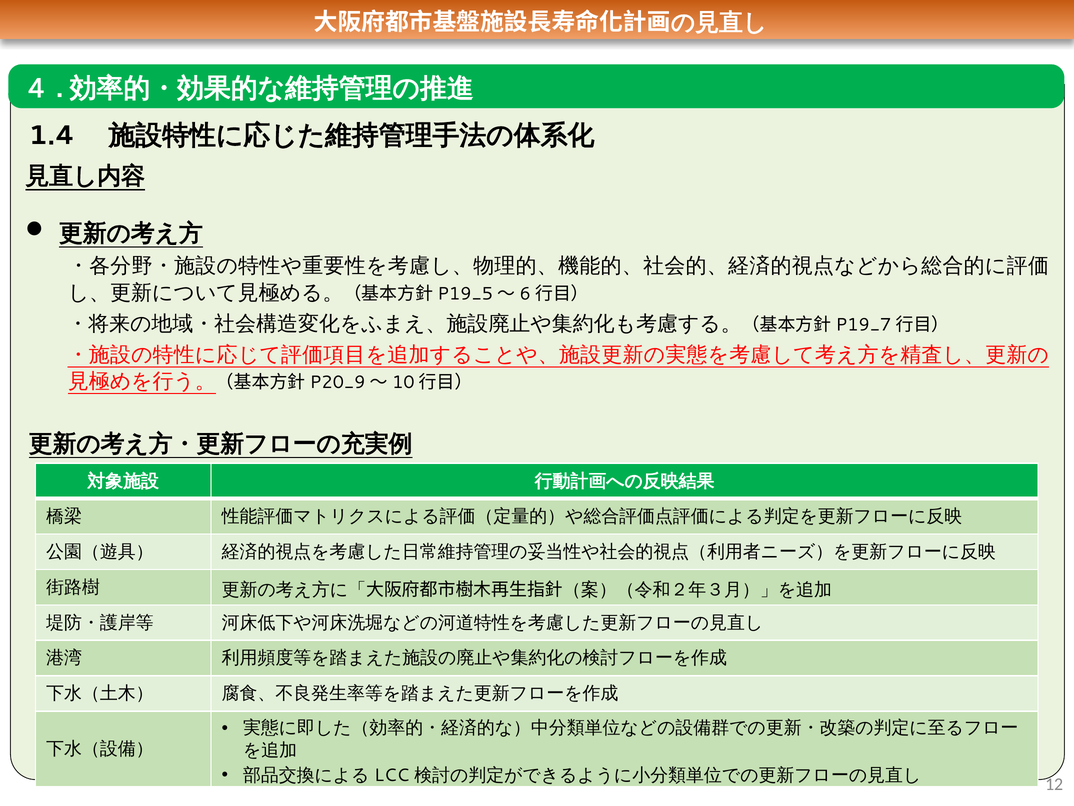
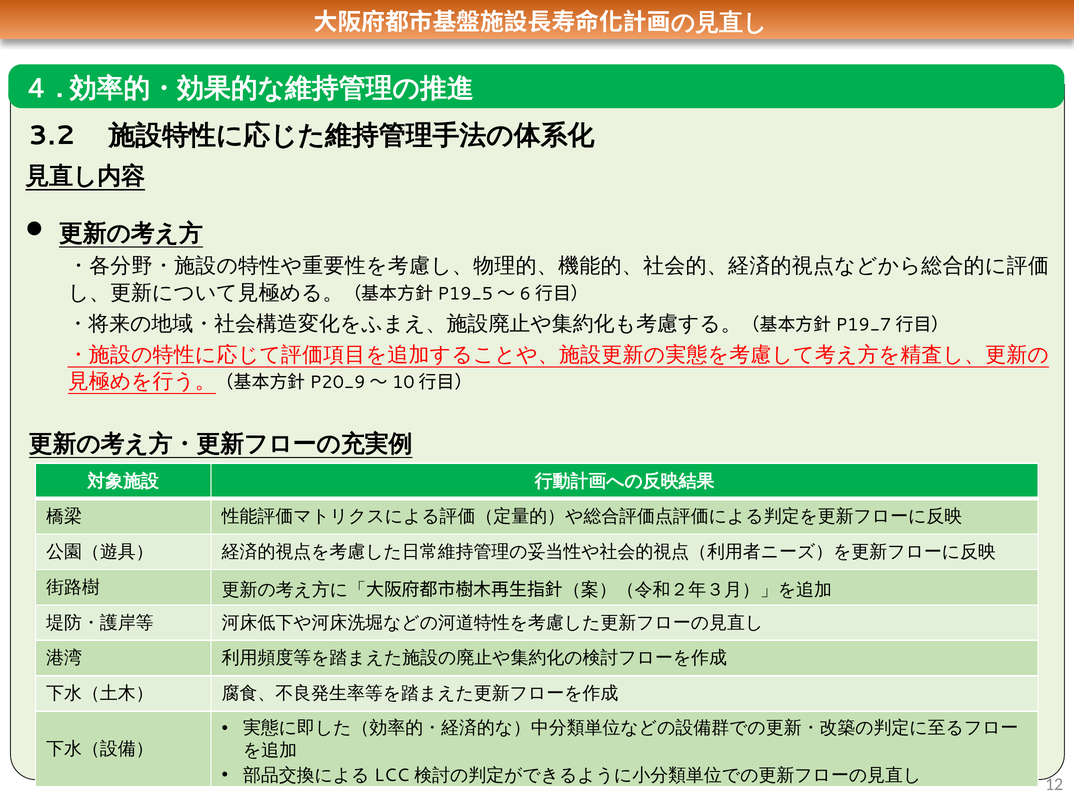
1.4: 1.4 -> 3.2 (52, 135)
